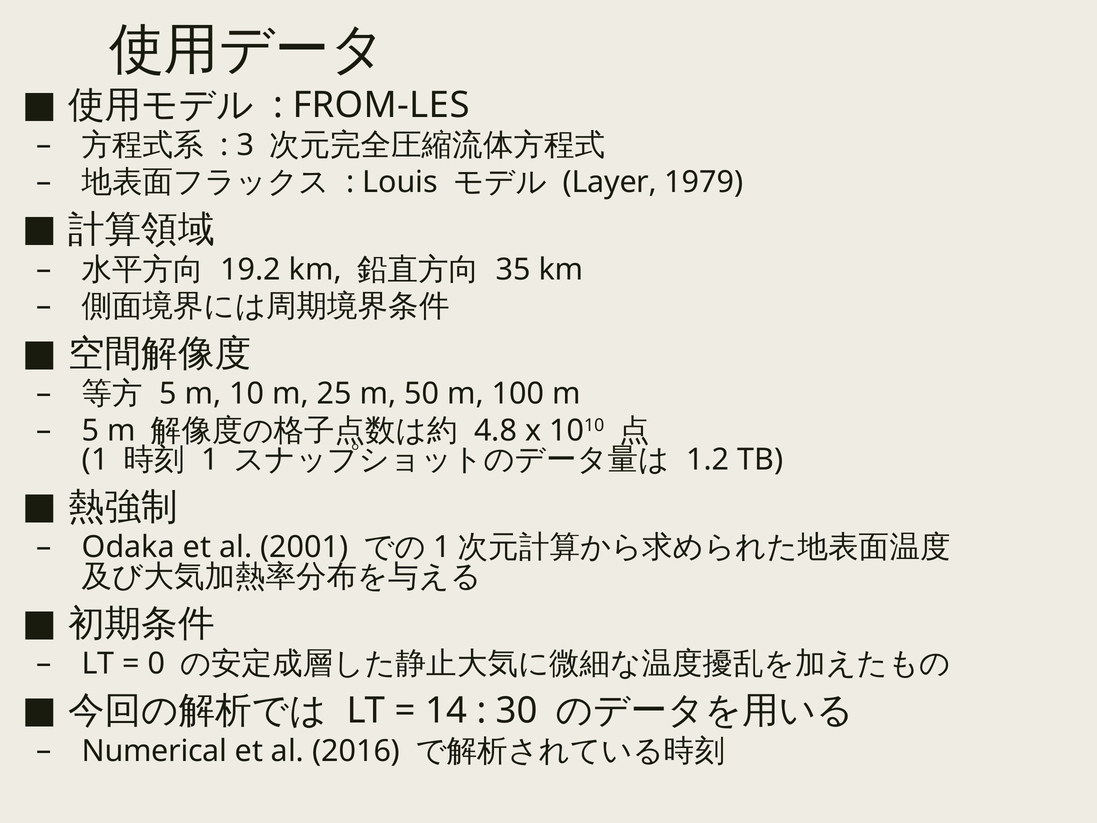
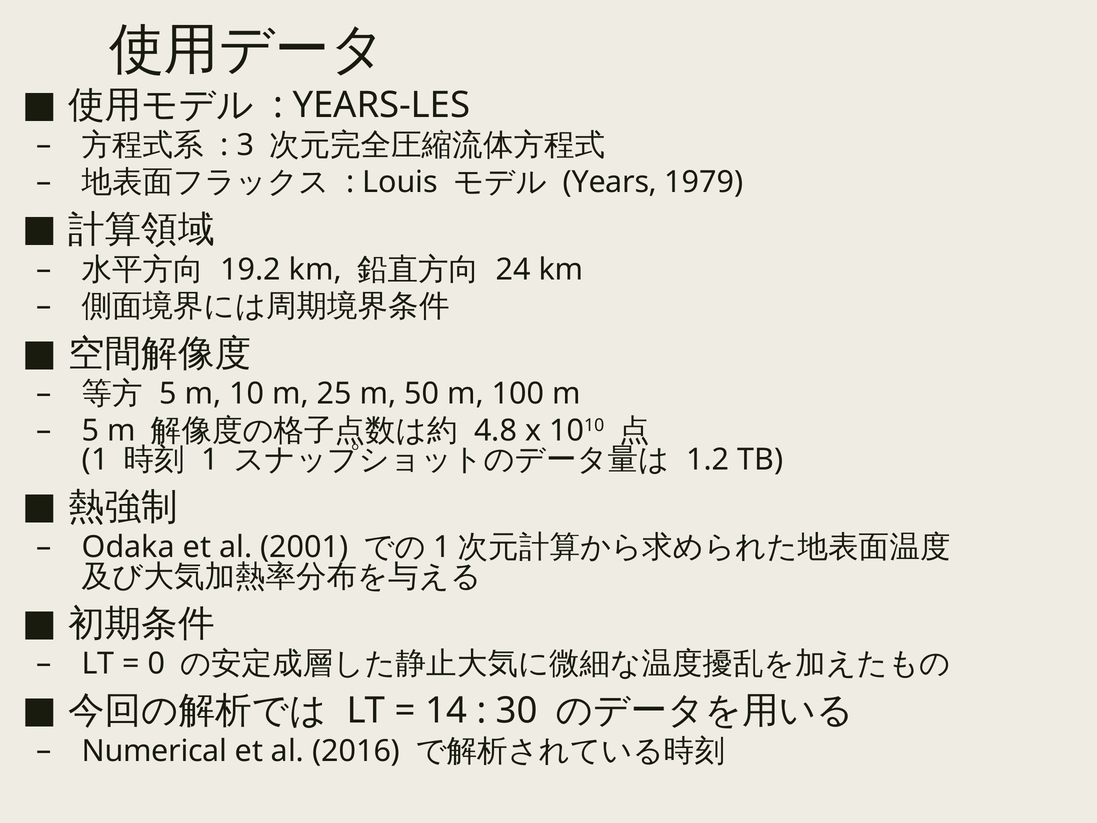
FROM-LES: FROM-LES -> YEARS-LES (381, 105)
Layer: Layer -> Years (610, 182)
35: 35 -> 24 (513, 269)
